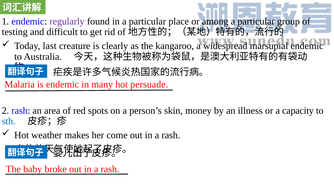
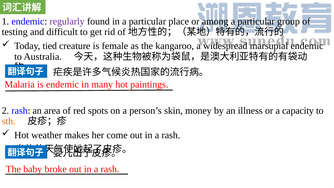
last: last -> tied (50, 46)
clearly: clearly -> female (115, 46)
persuade: persuade -> paintings (149, 84)
sth colour: blue -> orange (9, 121)
